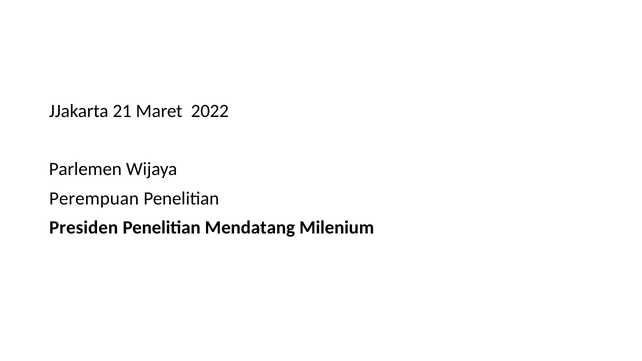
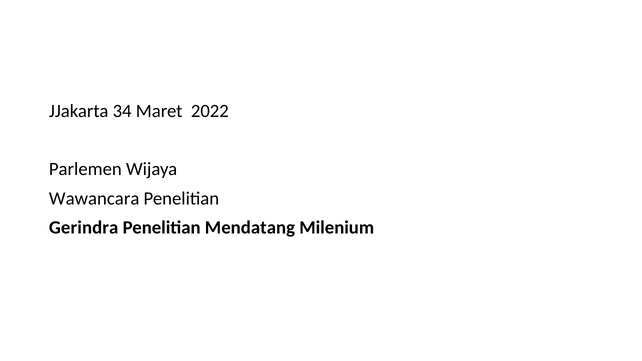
21: 21 -> 34 (122, 111)
Perempuan: Perempuan -> Wawancara (94, 198)
Presiden: Presiden -> Gerindra (84, 228)
